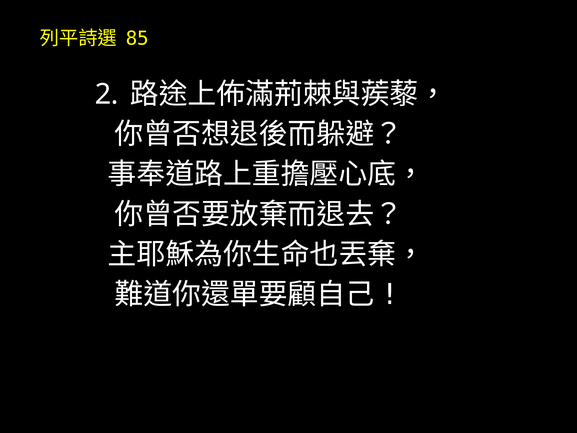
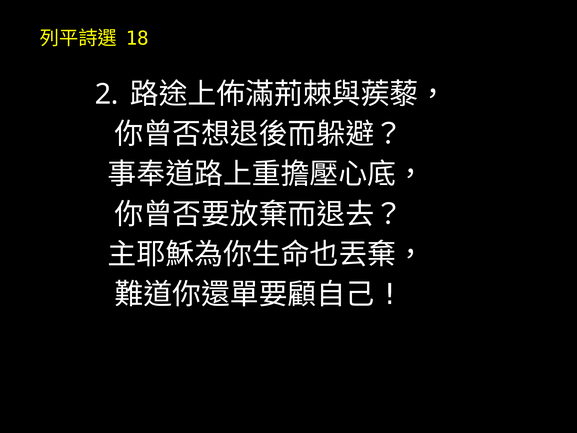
85: 85 -> 18 (137, 39)
